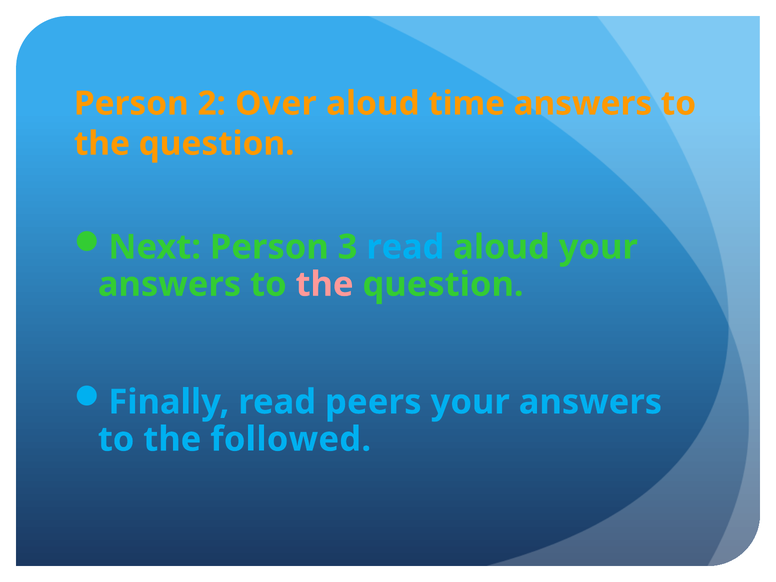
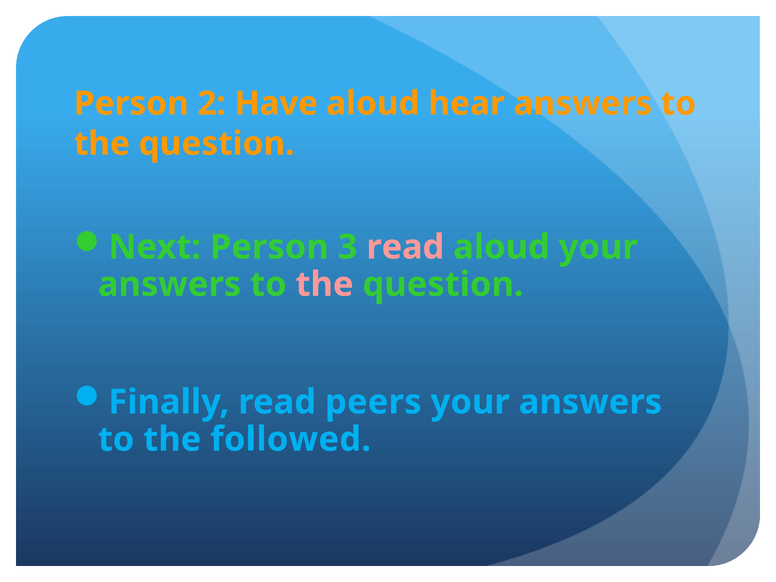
Over: Over -> Have (276, 104)
time: time -> hear (467, 104)
read colour: light blue -> pink (405, 247)
